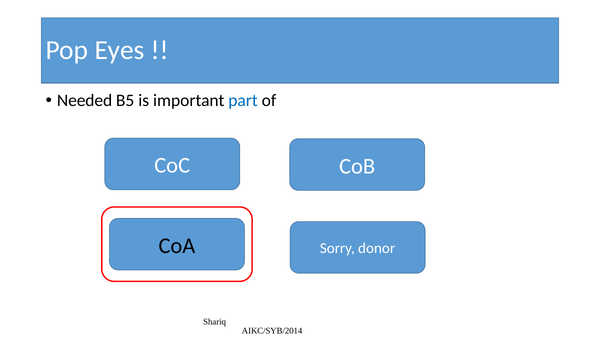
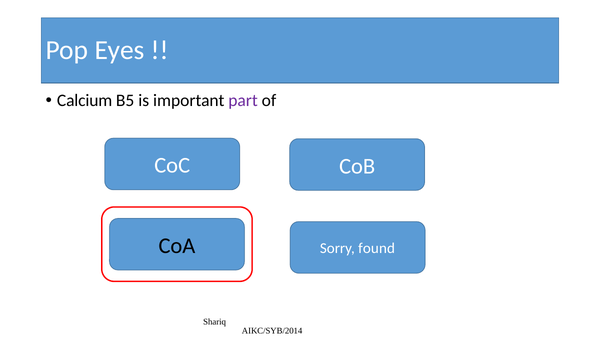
Needed: Needed -> Calcium (85, 101)
part colour: blue -> purple (243, 101)
donor: donor -> found (377, 249)
